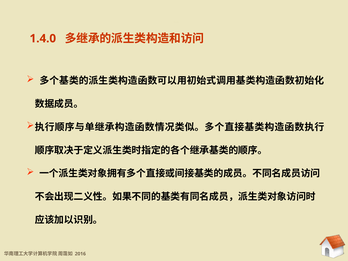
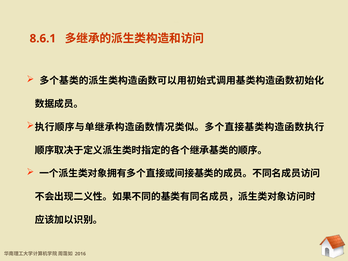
1.4.0: 1.4.0 -> 8.6.1 (43, 39)
